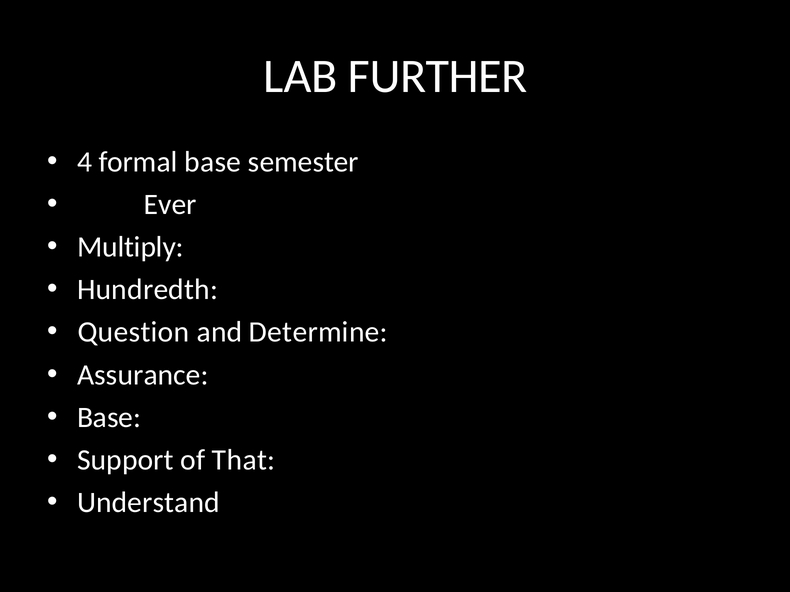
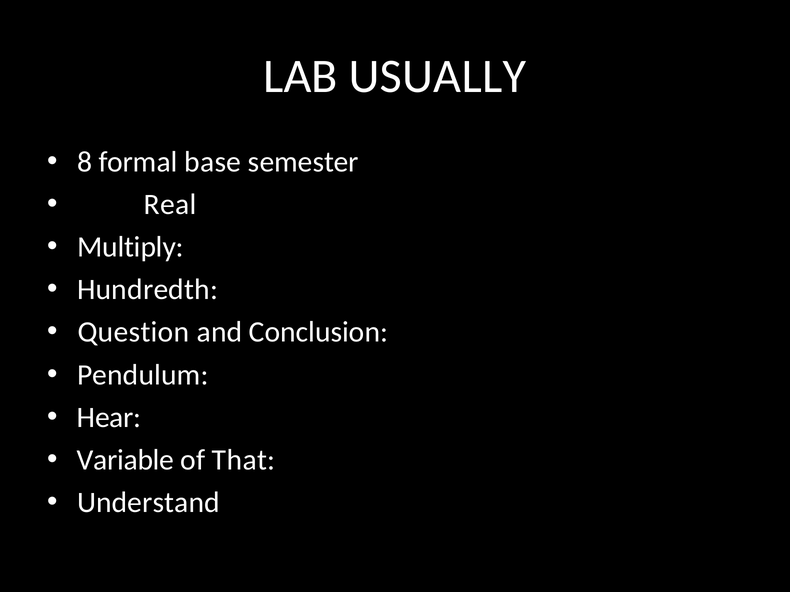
FURTHER: FURTHER -> USUALLY (437, 76)
4: 4 -> 8 (85, 162)
Ever: Ever -> Real (170, 205)
Determine: Determine -> Conclusion (318, 333)
Assurance: Assurance -> Pendulum (143, 375)
Base: Base -> Hear (109, 418)
Support: Support -> Variable (126, 460)
